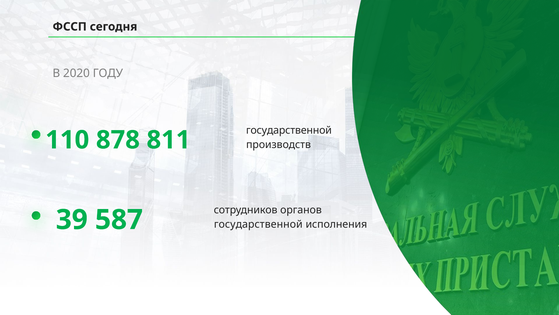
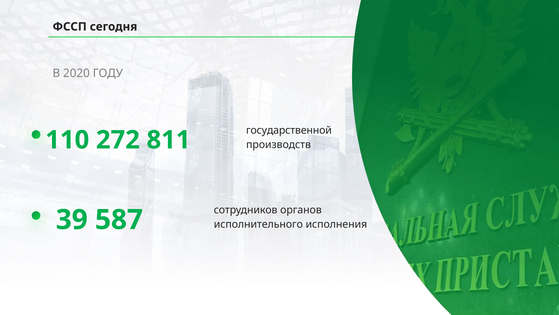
878: 878 -> 272 (118, 140)
государственной: государственной -> исполнительного (258, 224)
